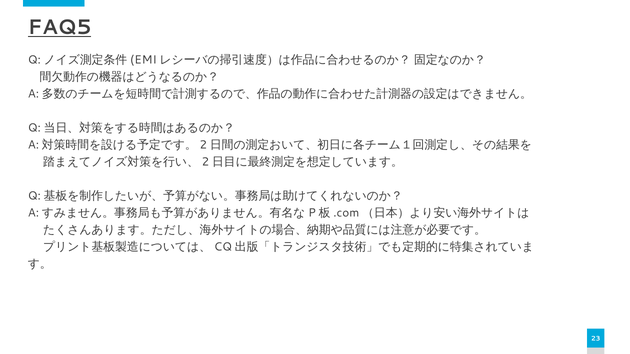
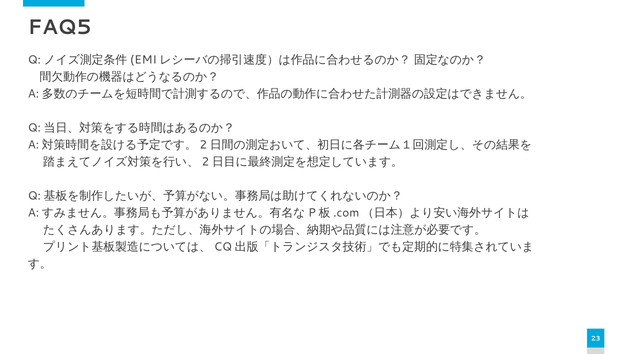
FAQ5 underline: present -> none (60, 28)
